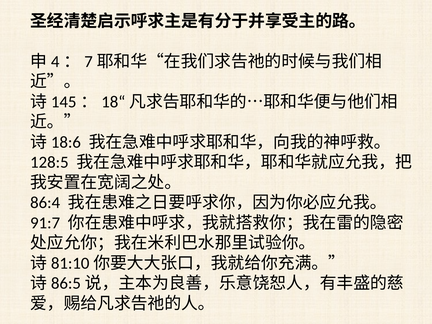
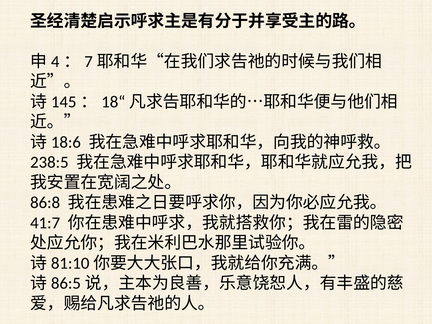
128:5: 128:5 -> 238:5 (49, 162)
86:4: 86:4 -> 86:8 (45, 203)
91:7: 91:7 -> 41:7 (45, 223)
